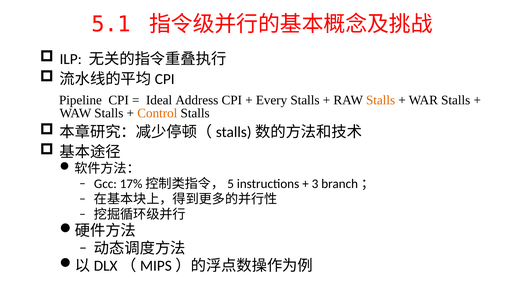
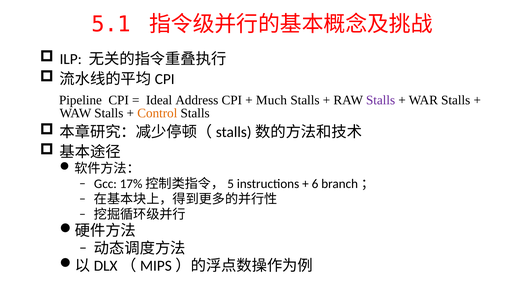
Every: Every -> Much (271, 100)
Stalls colour: orange -> purple (381, 100)
3: 3 -> 6 (315, 184)
